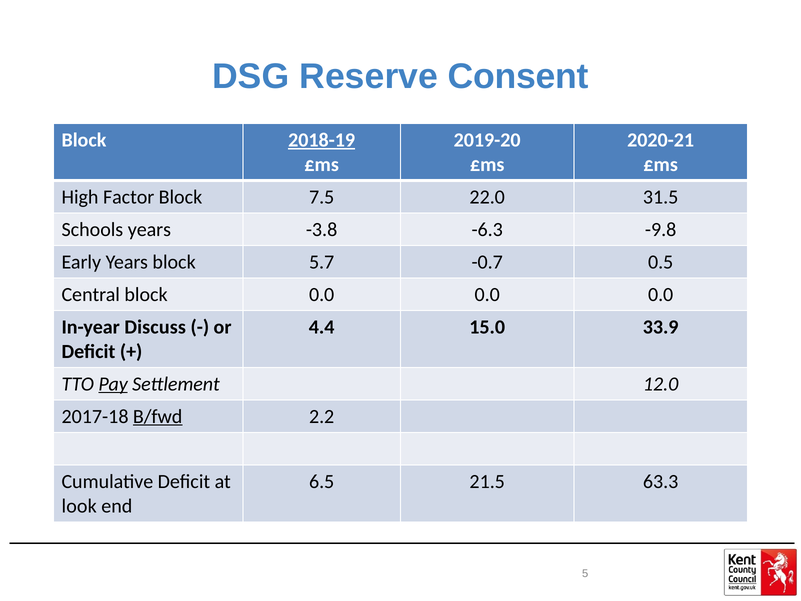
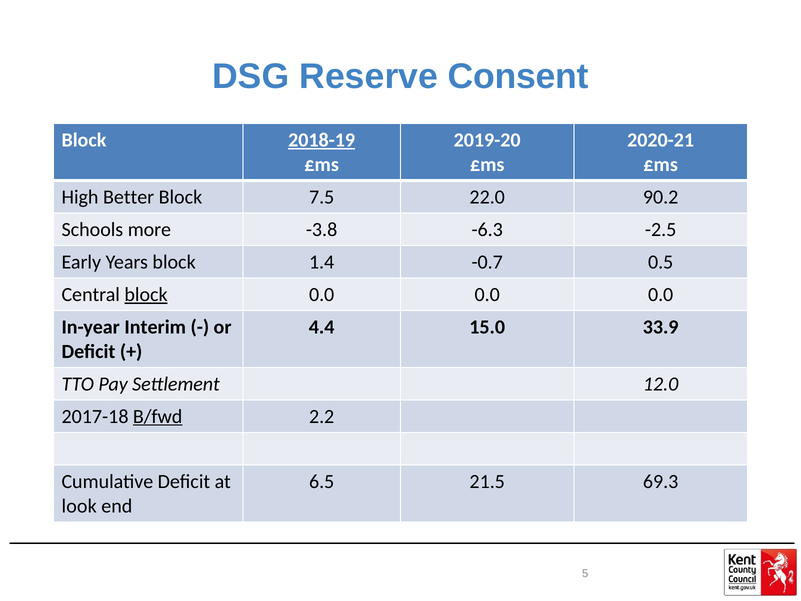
Factor: Factor -> Better (129, 197)
31.5: 31.5 -> 90.2 (661, 197)
Schools years: years -> more (149, 229)
-9.8: -9.8 -> -2.5 (661, 229)
5.7: 5.7 -> 1.4 (322, 262)
block underline: none -> present (146, 294)
Discuss: Discuss -> Interim (155, 327)
Pay underline: present -> none (113, 384)
63.3: 63.3 -> 69.3 (661, 481)
